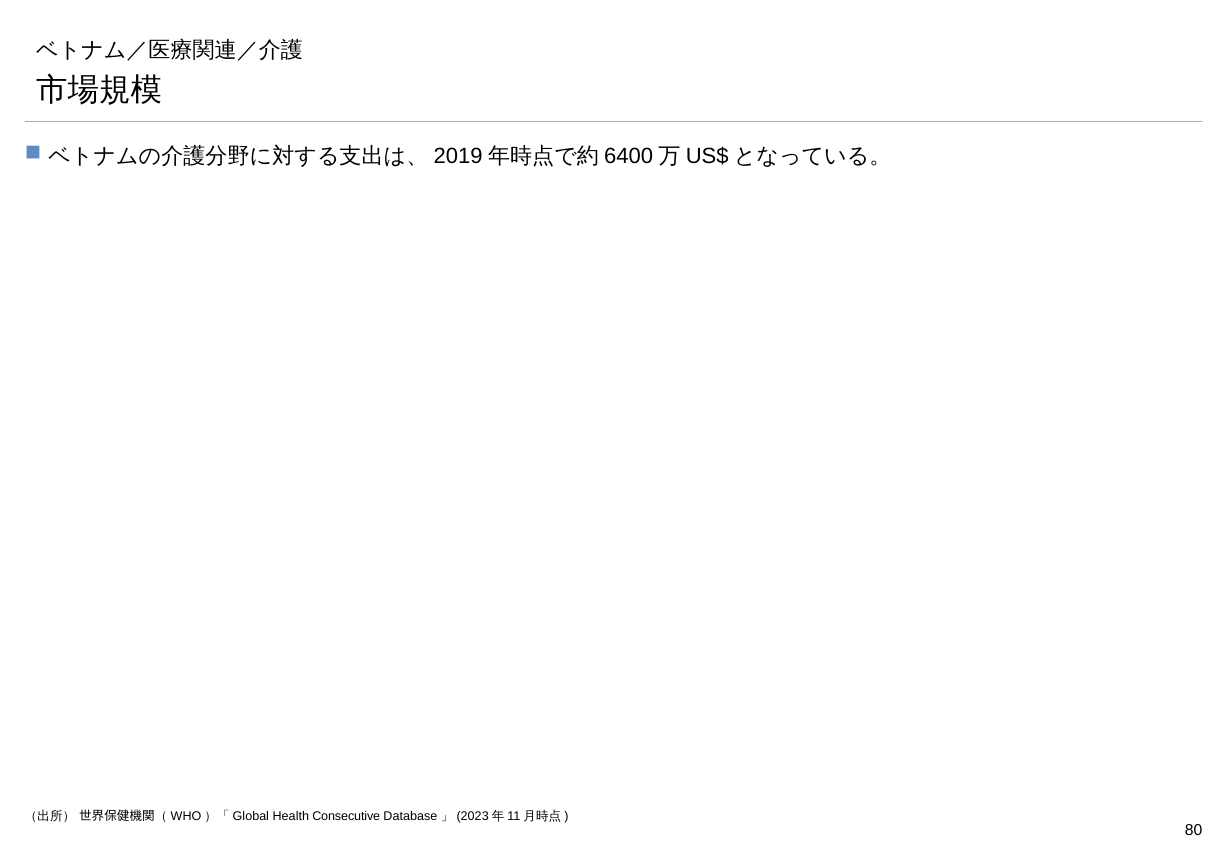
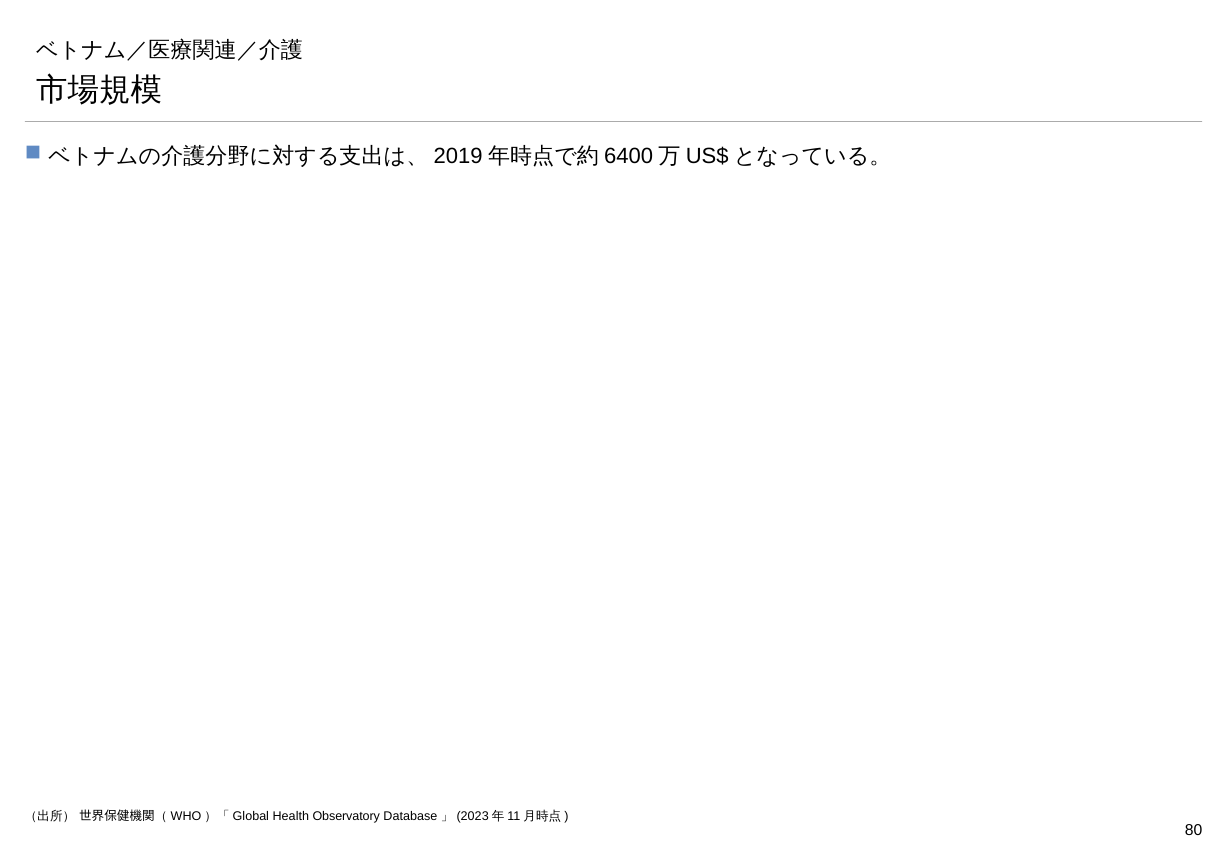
Consecutive: Consecutive -> Observatory (346, 817)
